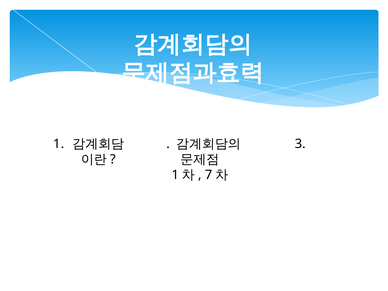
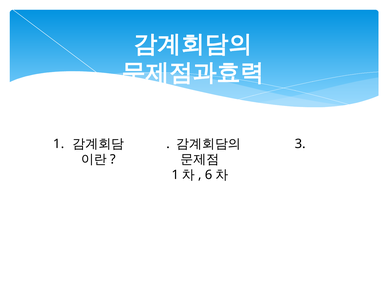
7: 7 -> 6 (209, 175)
